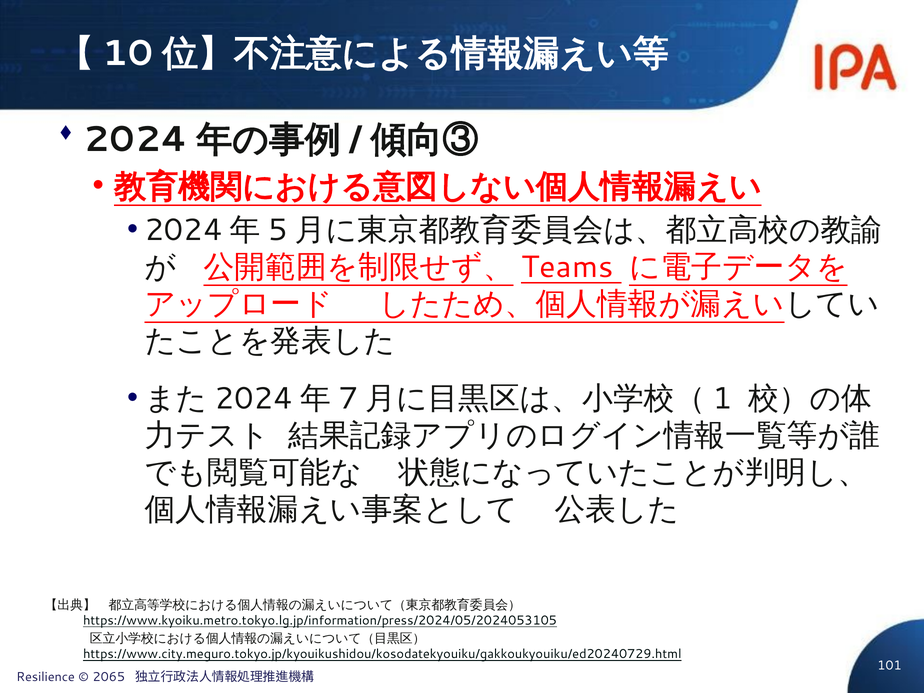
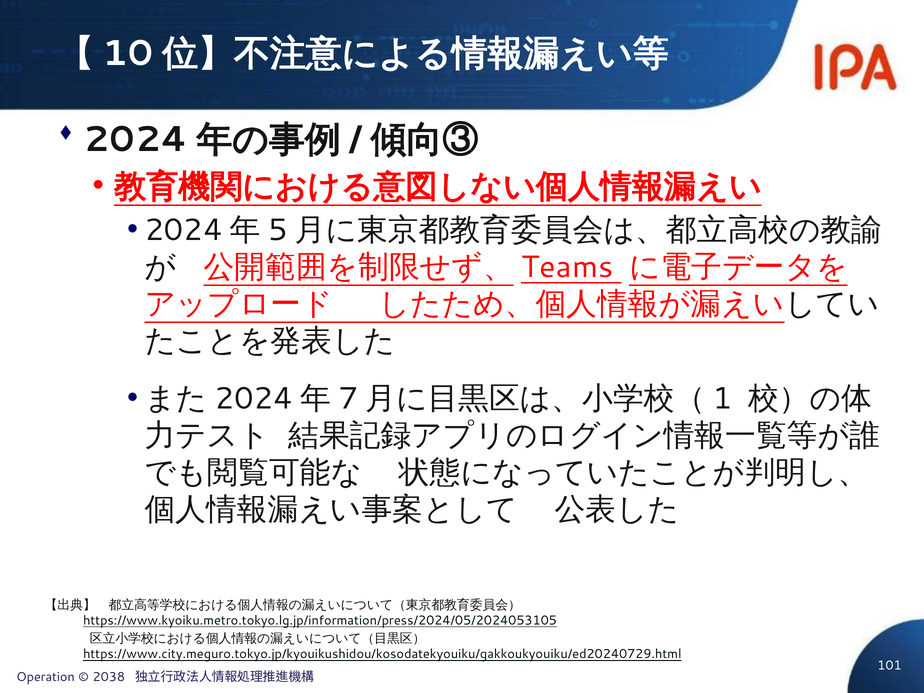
Resilience: Resilience -> Operation (46, 677)
2065: 2065 -> 2038 (109, 677)
